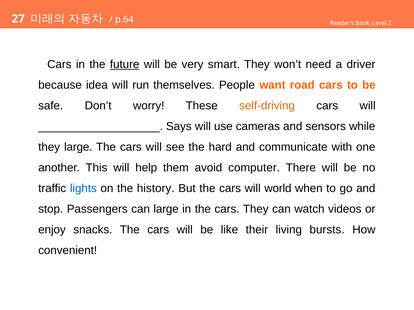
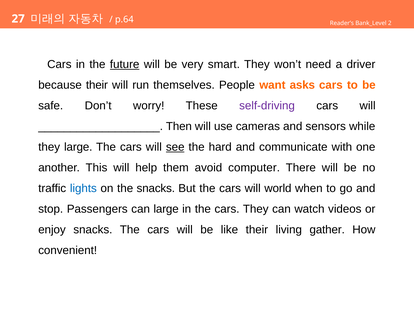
because idea: idea -> their (97, 85)
road: road -> asks (302, 85)
self-driving colour: orange -> purple (267, 106)
Says: Says -> Then (179, 127)
see underline: none -> present (175, 147)
the history: history -> snacks (156, 189)
bursts: bursts -> gather (327, 230)
